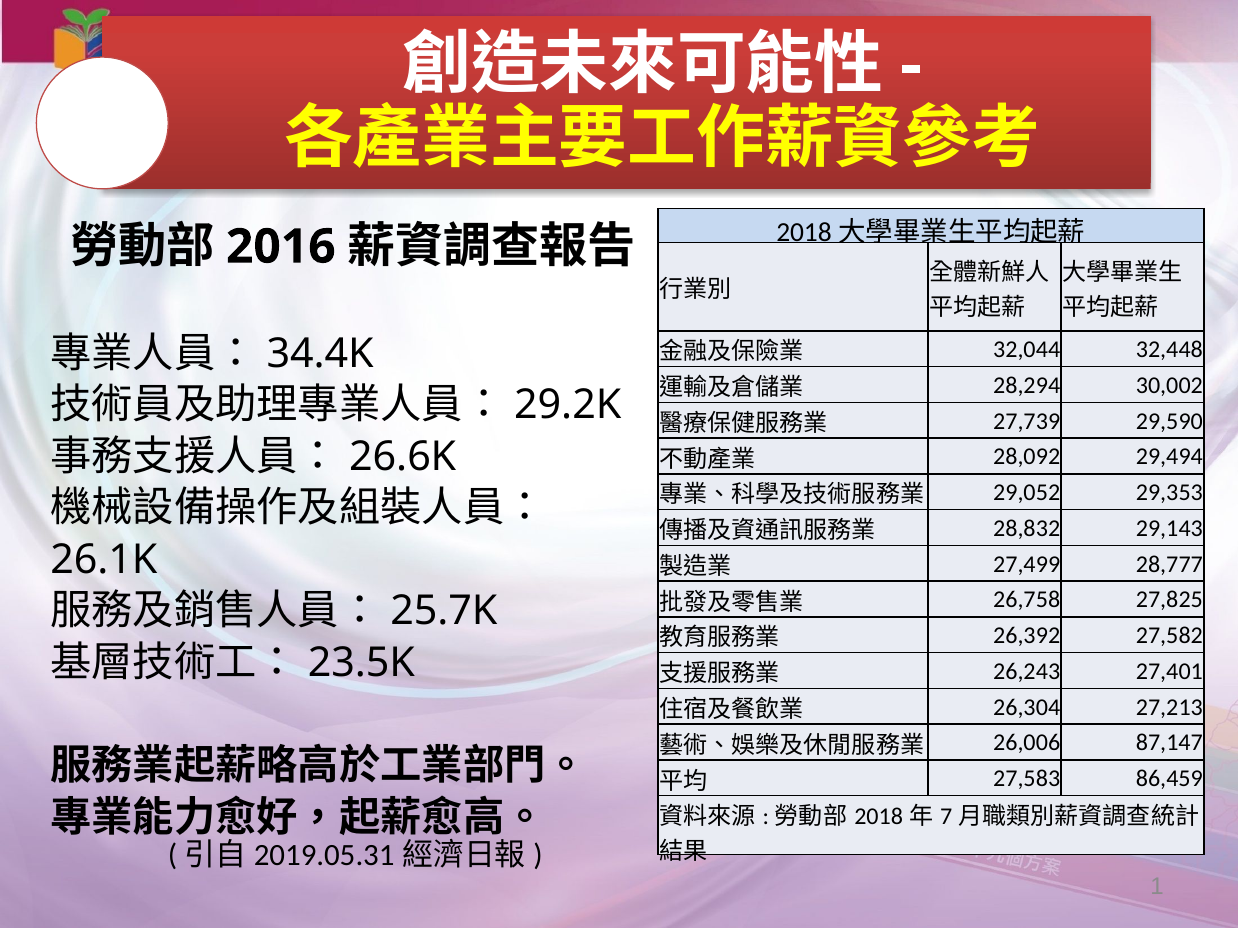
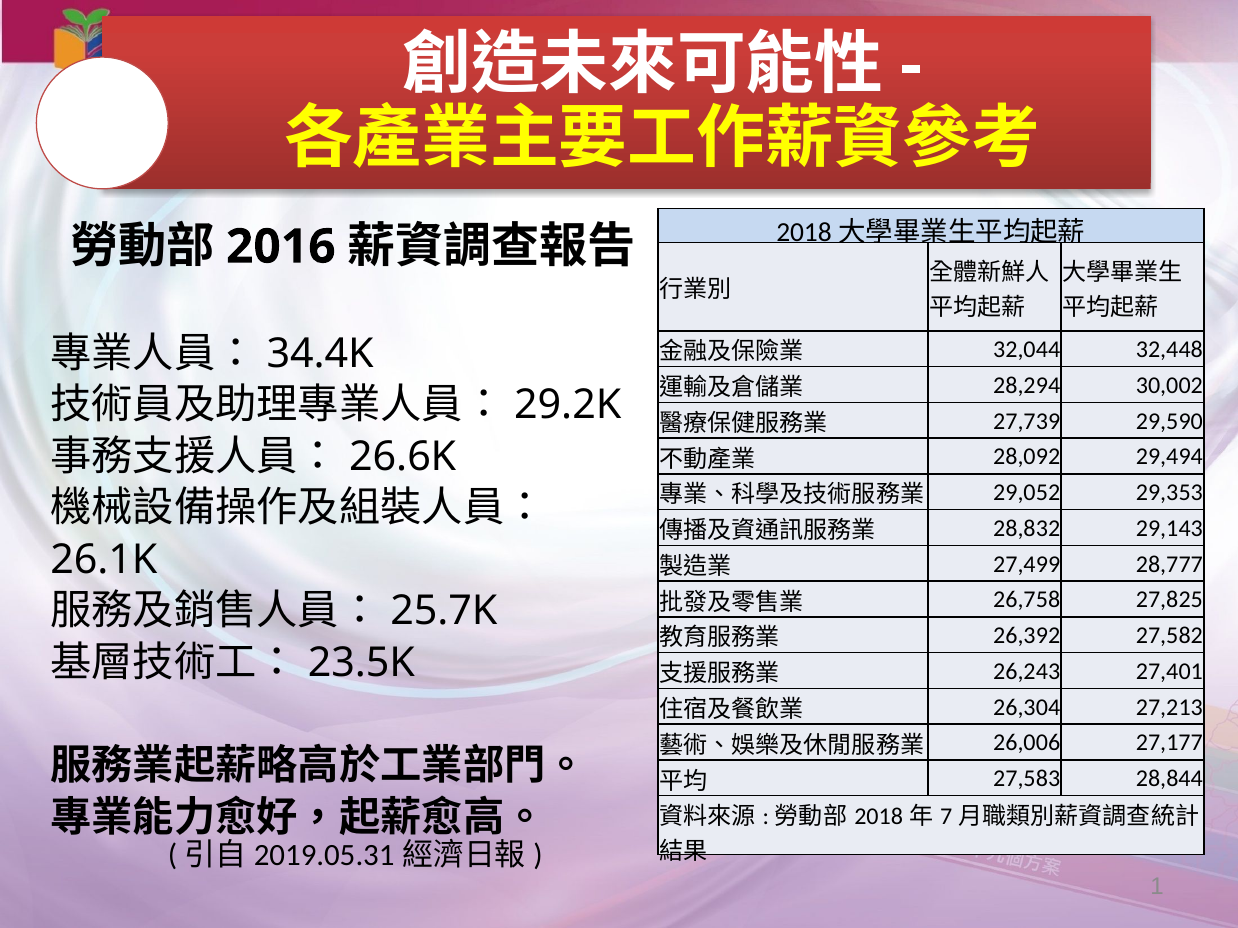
87,147: 87,147 -> 27,177 (1169, 743)
86,459: 86,459 -> 28,844 (1169, 779)
